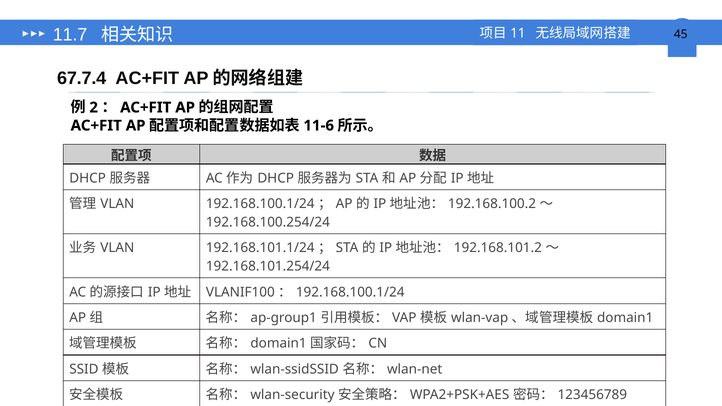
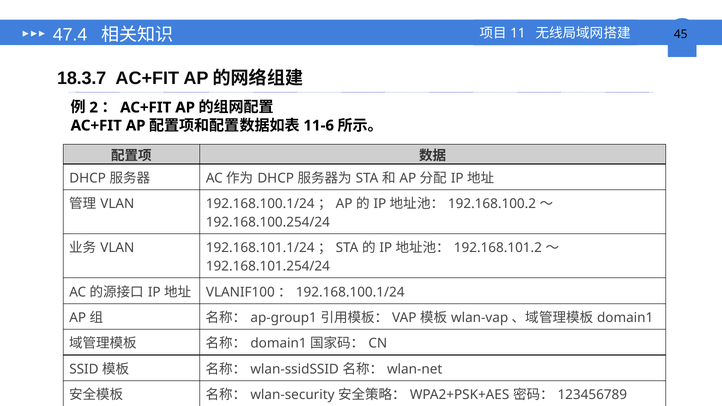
11.7: 11.7 -> 47.4 (70, 35)
67.7.4: 67.7.4 -> 18.3.7 (82, 78)
